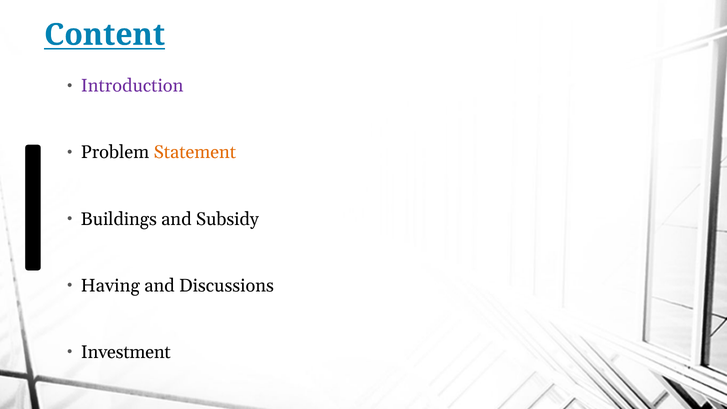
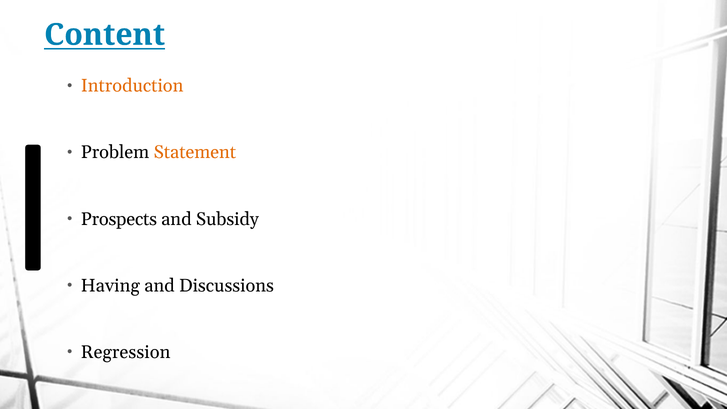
Introduction colour: purple -> orange (132, 86)
Buildings: Buildings -> Prospects (119, 219)
Investment: Investment -> Regression (126, 352)
